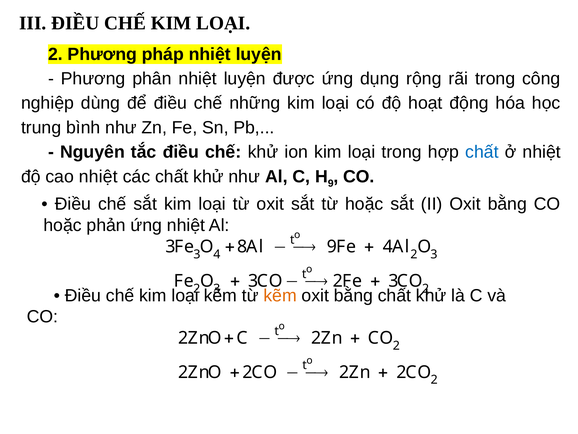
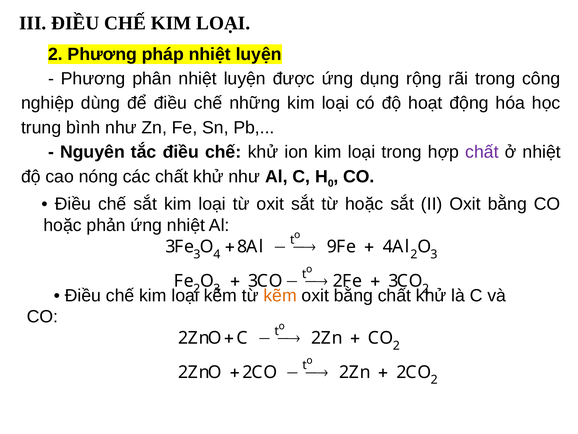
chất colour: blue -> purple (482, 152)
cao nhiệt: nhiệt -> nóng (98, 176)
9: 9 -> 0 (331, 183)
